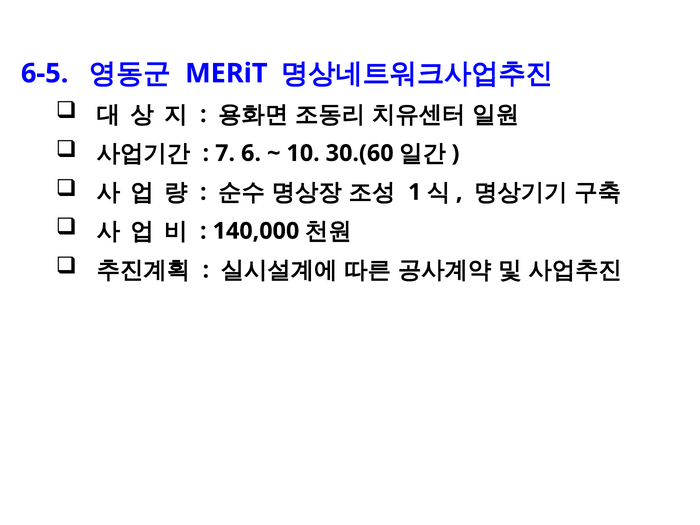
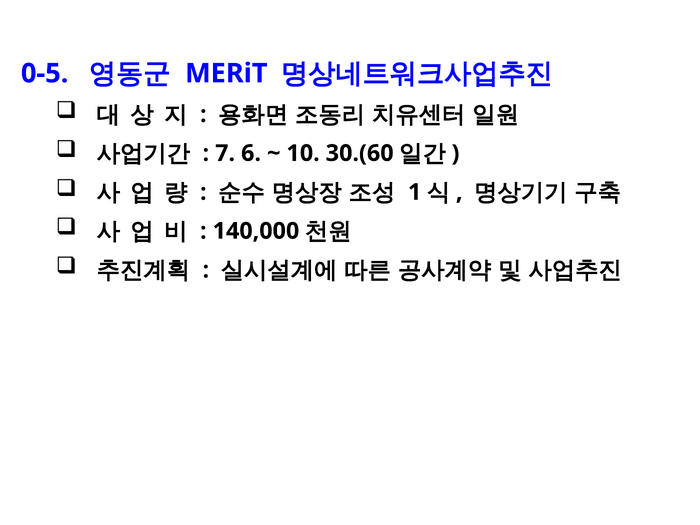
6-5: 6-5 -> 0-5 (45, 73)
